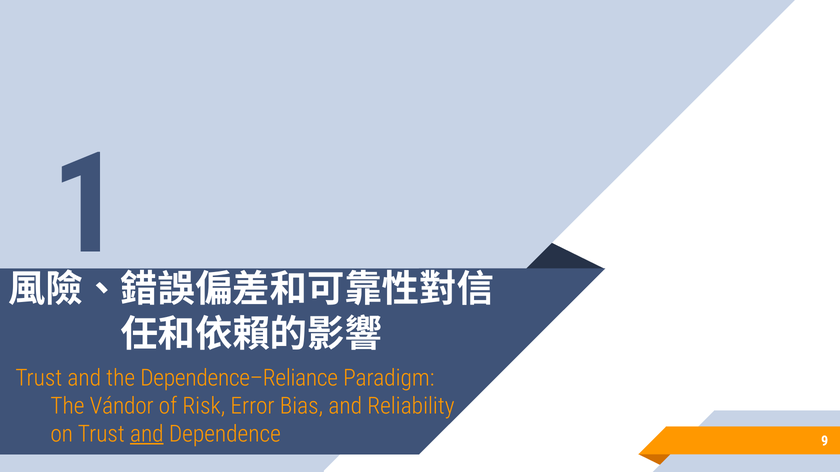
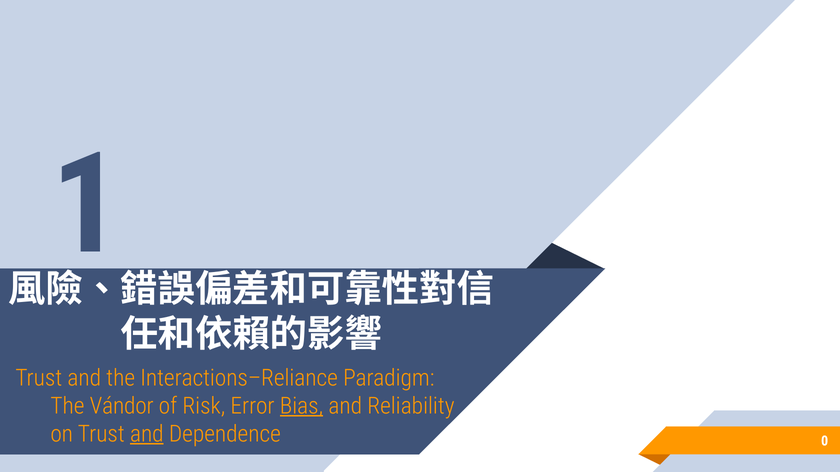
Dependence–Reliance: Dependence–Reliance -> Interactions–Reliance (239, 378)
Bias underline: none -> present (301, 406)
9: 9 -> 0 (825, 441)
